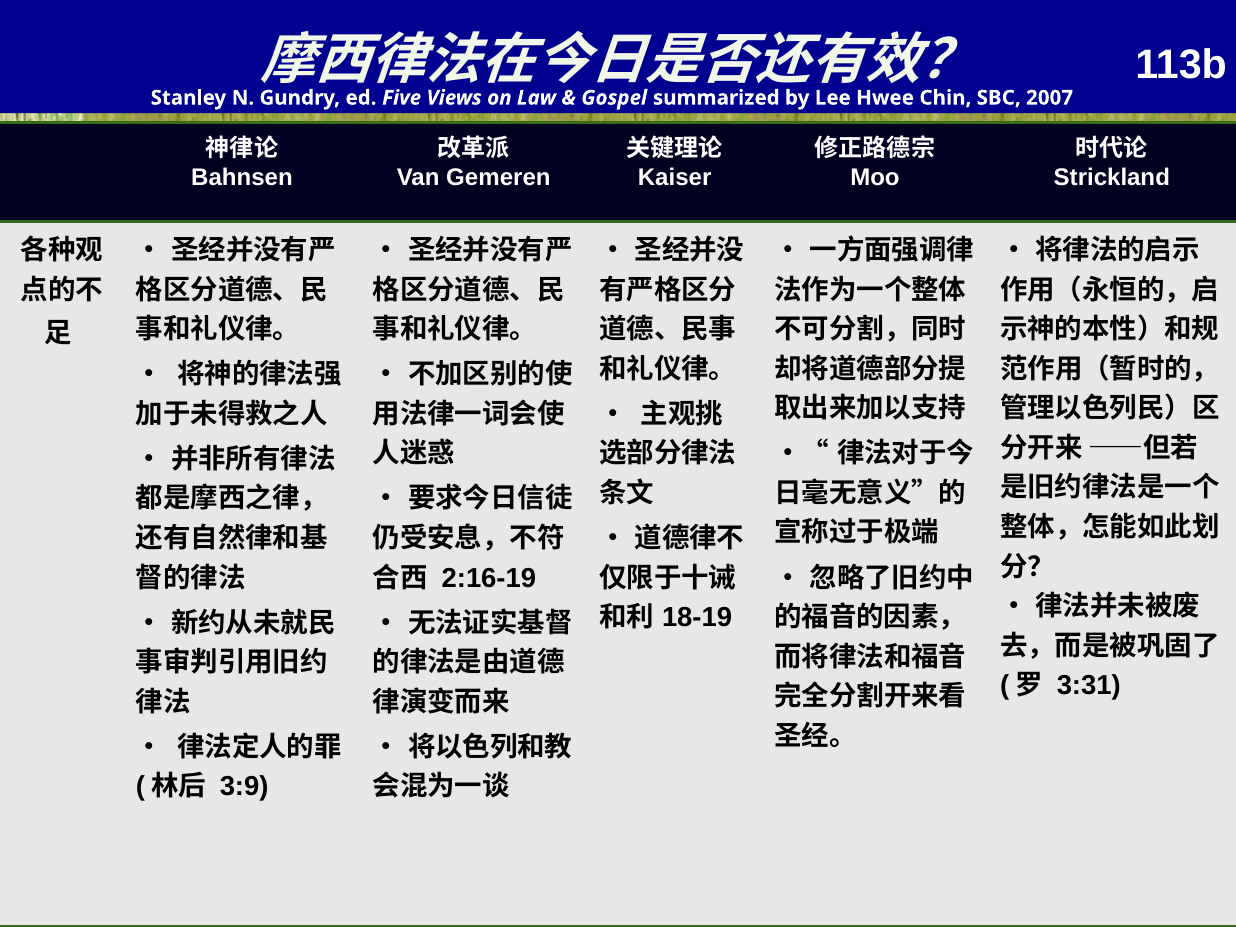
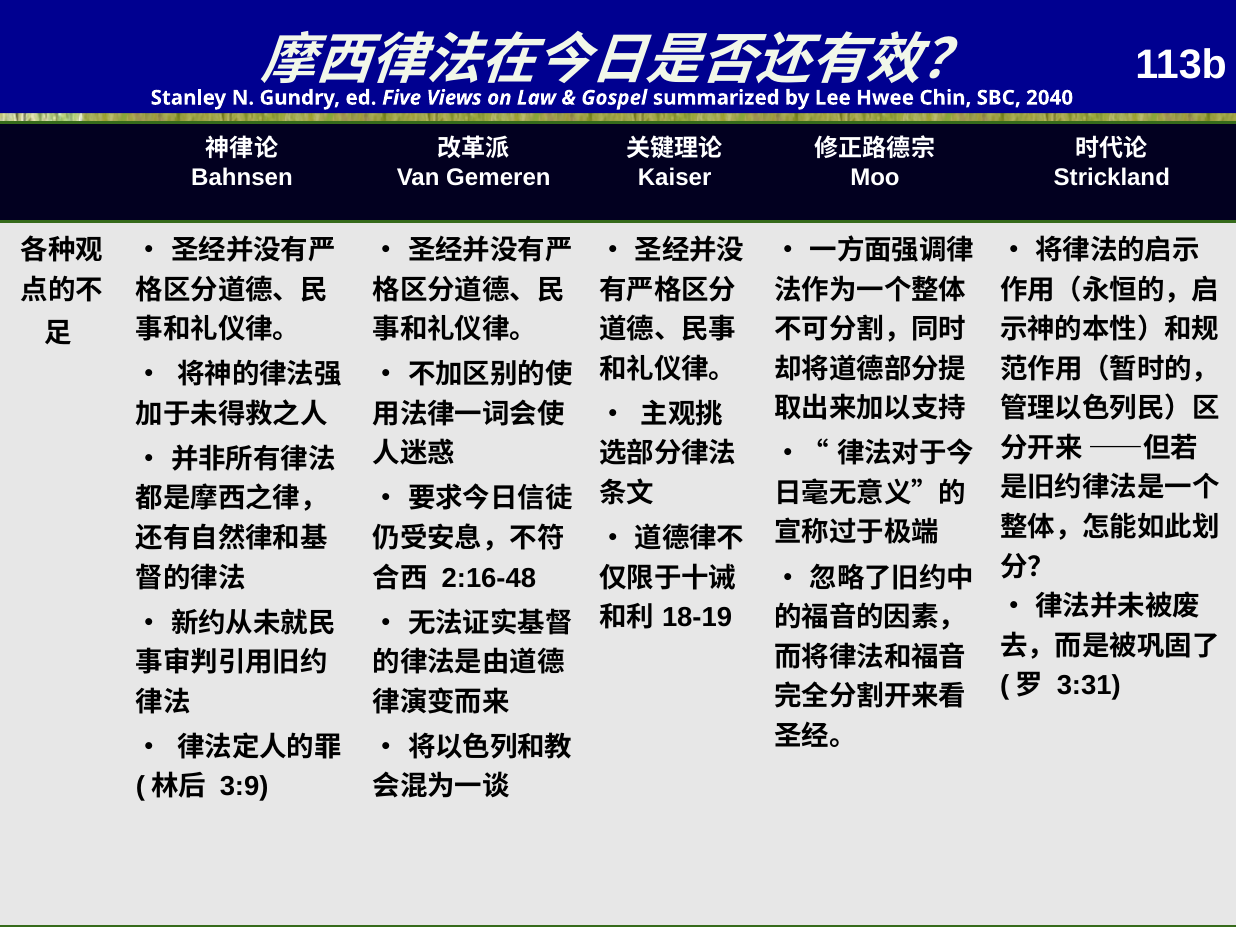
2007: 2007 -> 2040 (1050, 98)
2:16-19: 2:16-19 -> 2:16-48 (489, 578)
